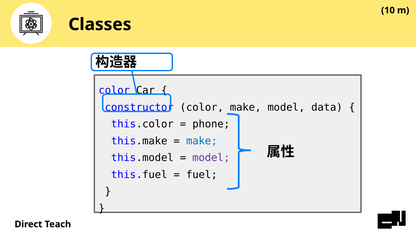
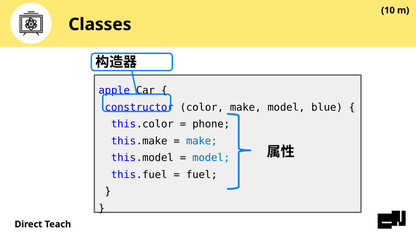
color: color -> apple (114, 90)
data: data -> blue (327, 107)
model colour: purple -> blue (211, 158)
